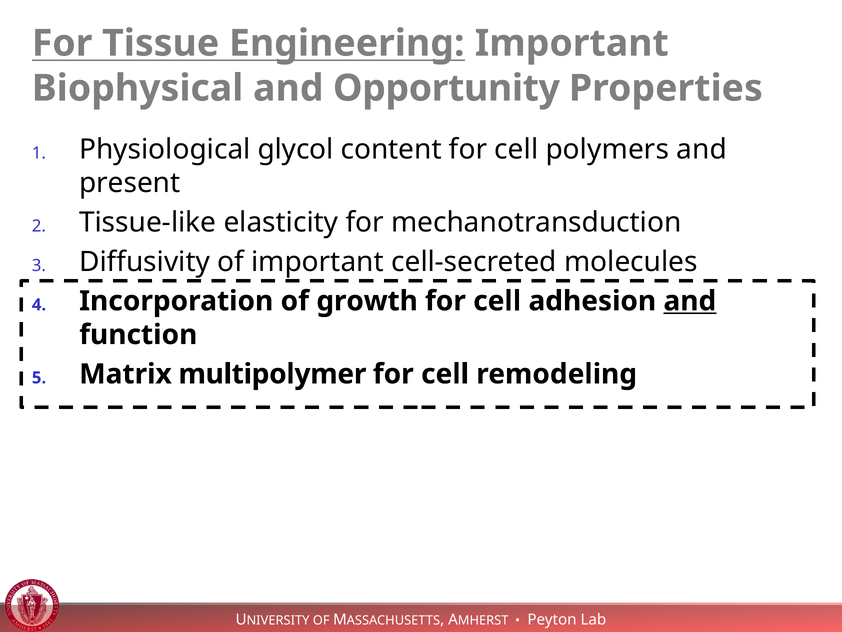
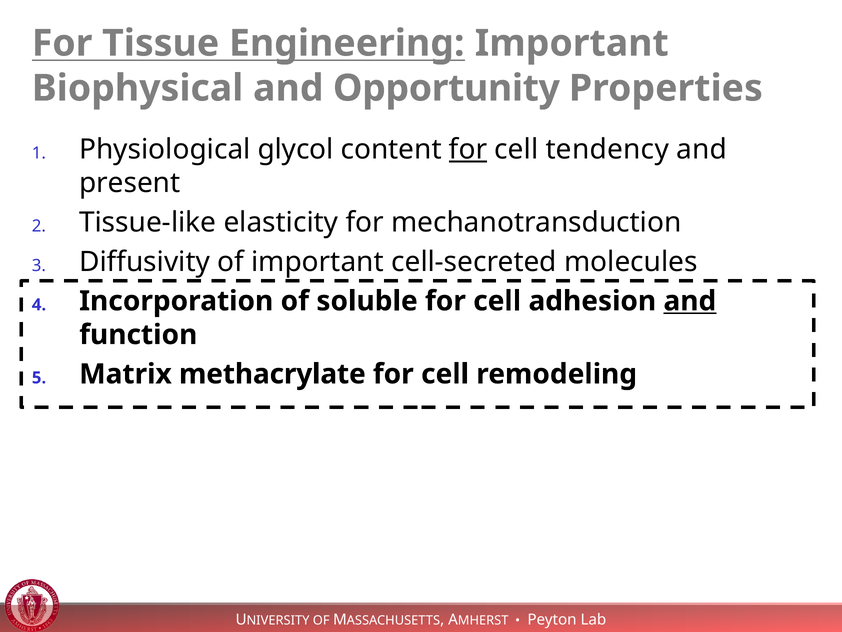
for underline: none -> present (468, 149)
polymers: polymers -> tendency (607, 149)
growth: growth -> soluble (367, 301)
multipolymer: multipolymer -> methacrylate (272, 374)
